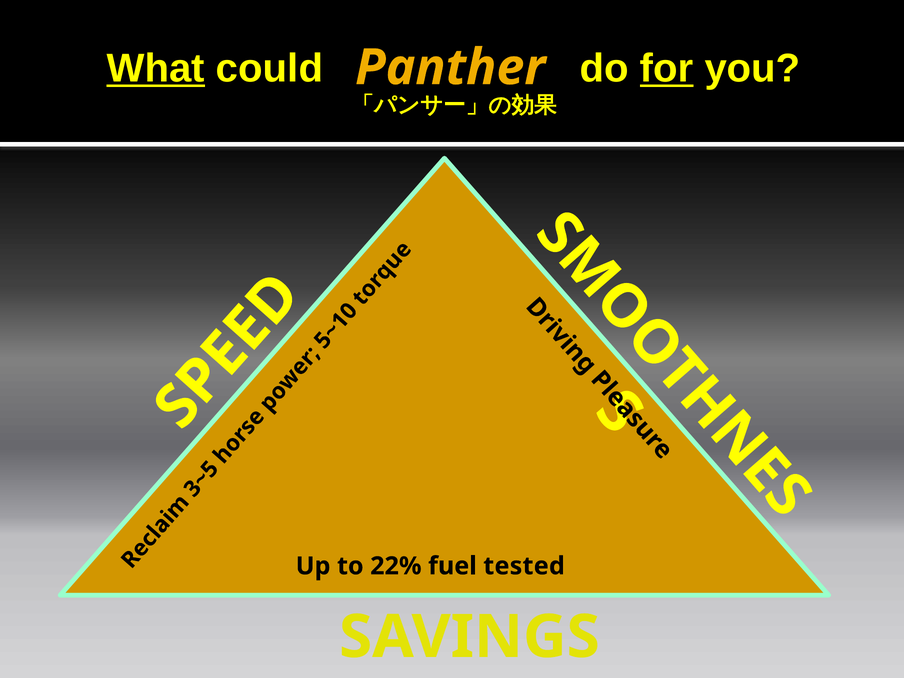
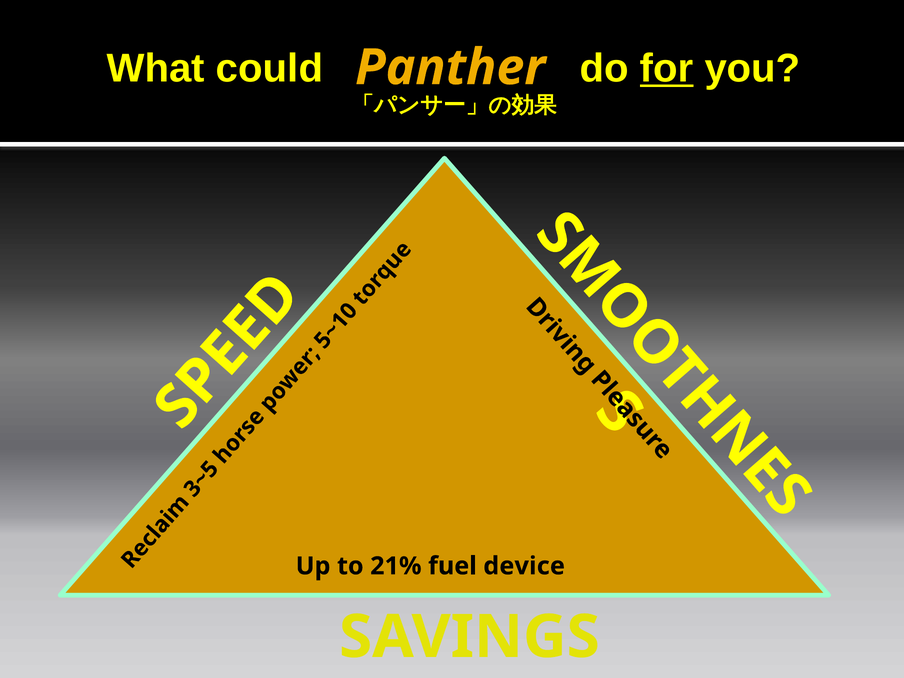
What underline: present -> none (156, 68)
22%: 22% -> 21% (396, 566)
tested: tested -> device (524, 566)
